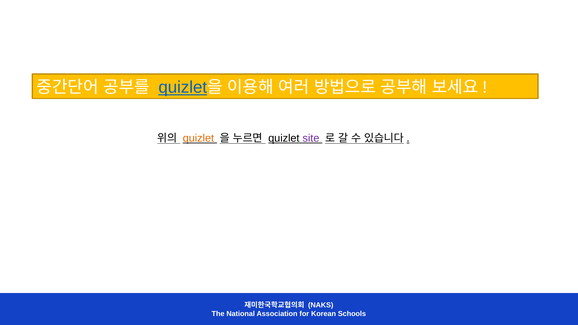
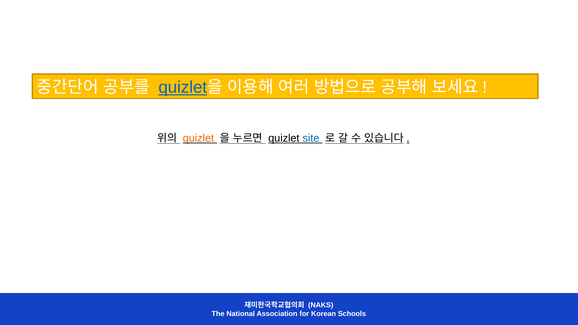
site colour: purple -> blue (311, 138)
